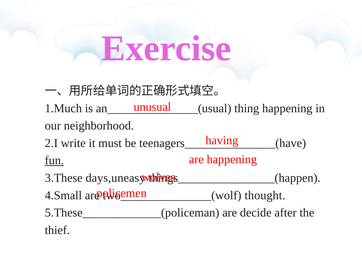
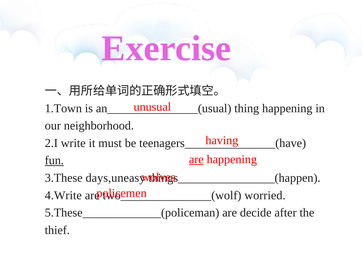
1.Much: 1.Much -> 1.Town (63, 108)
are underline: none -> present (196, 159)
4.Small: 4.Small -> 4.Write (63, 195)
thought: thought -> worried (265, 195)
